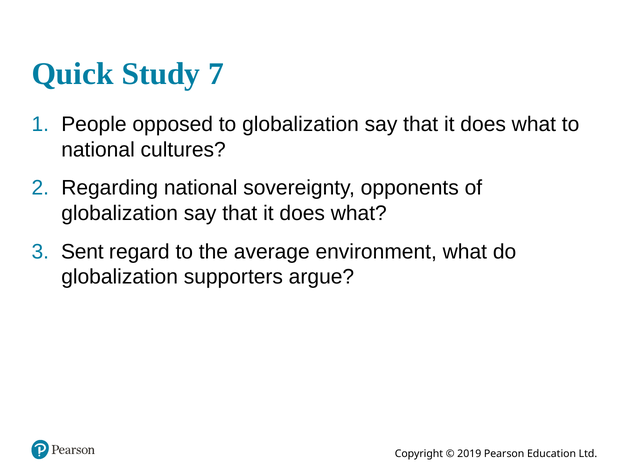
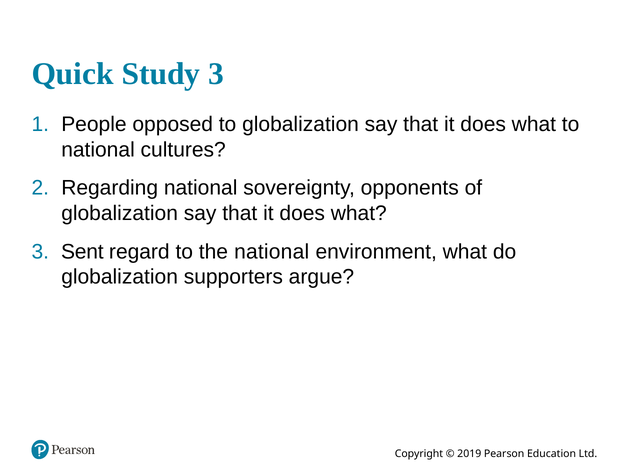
Study 7: 7 -> 3 (216, 74)
the average: average -> national (272, 251)
